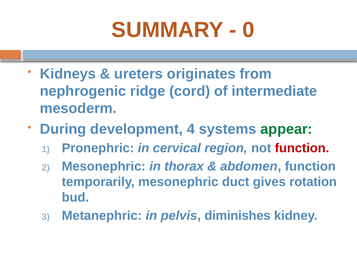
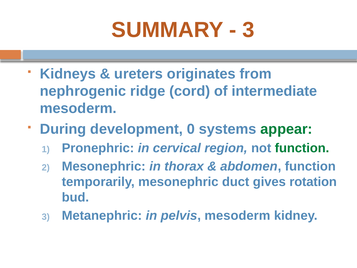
0: 0 -> 3 (248, 30)
4: 4 -> 0 (191, 129)
function colour: red -> green (302, 148)
pelvis diminishes: diminishes -> mesoderm (237, 215)
